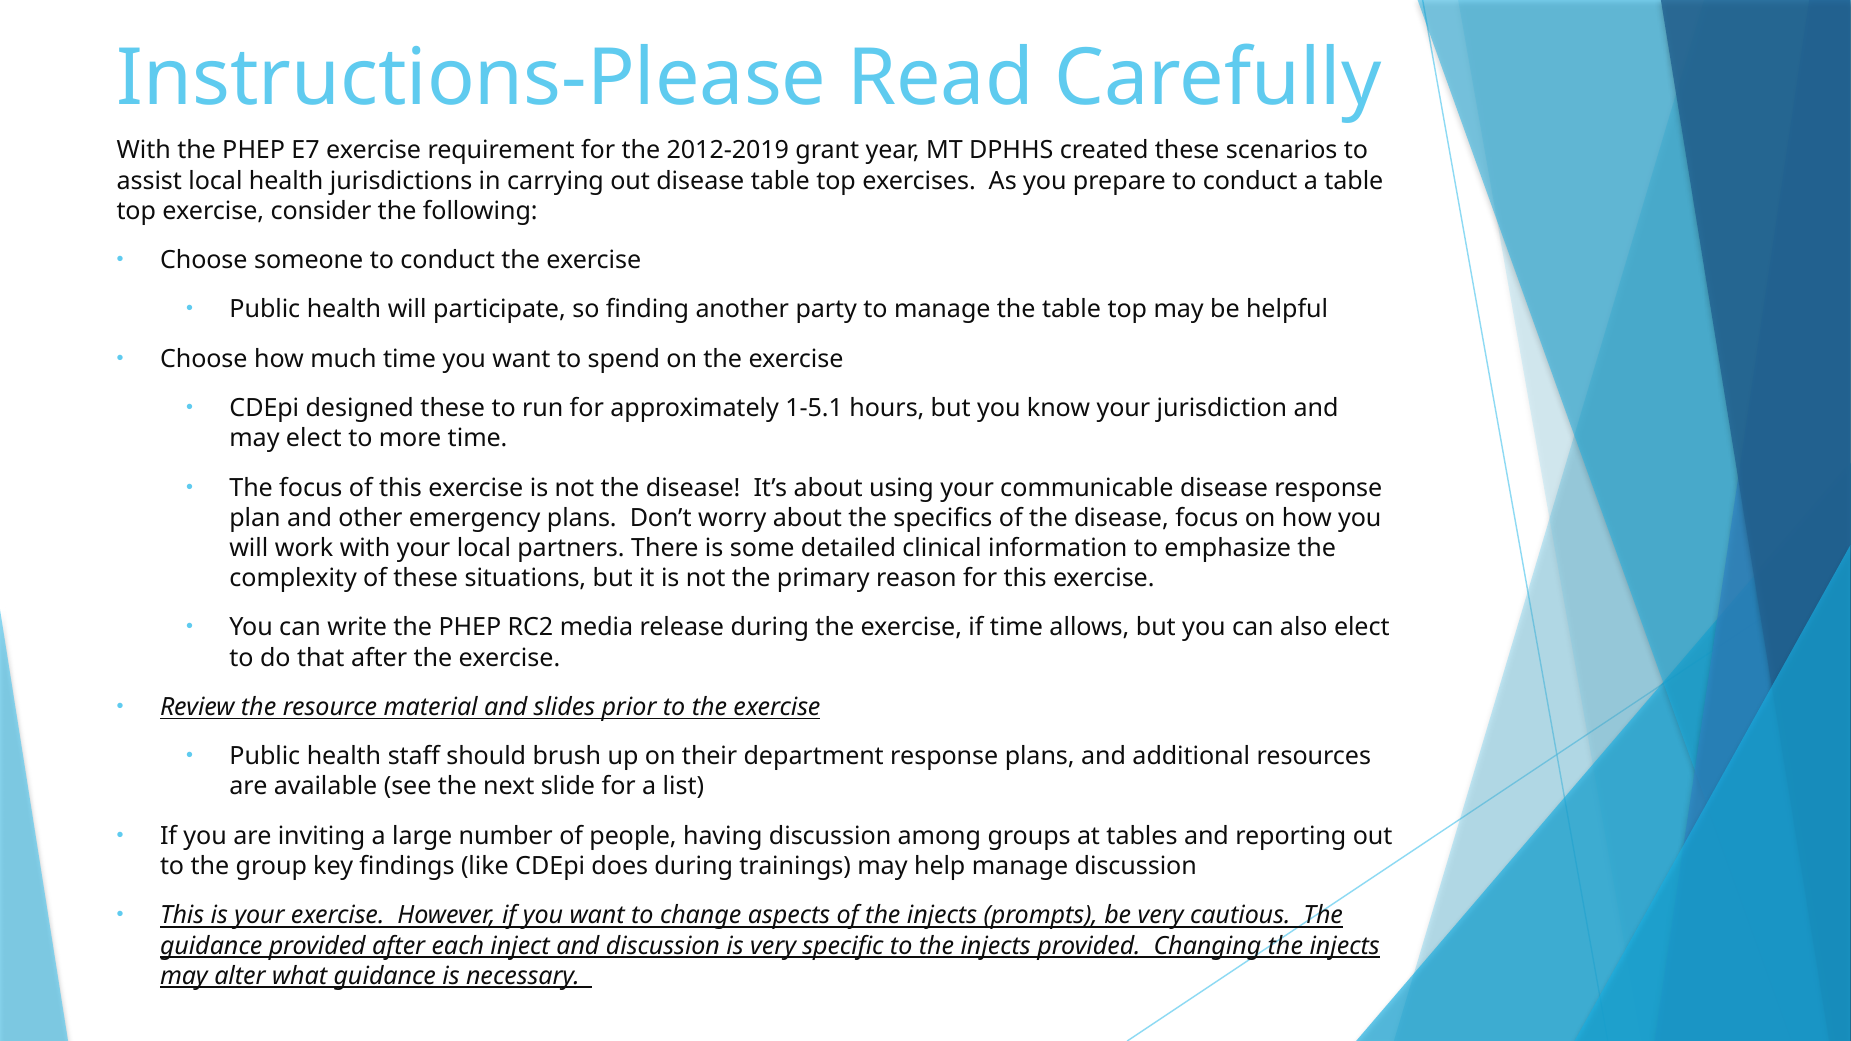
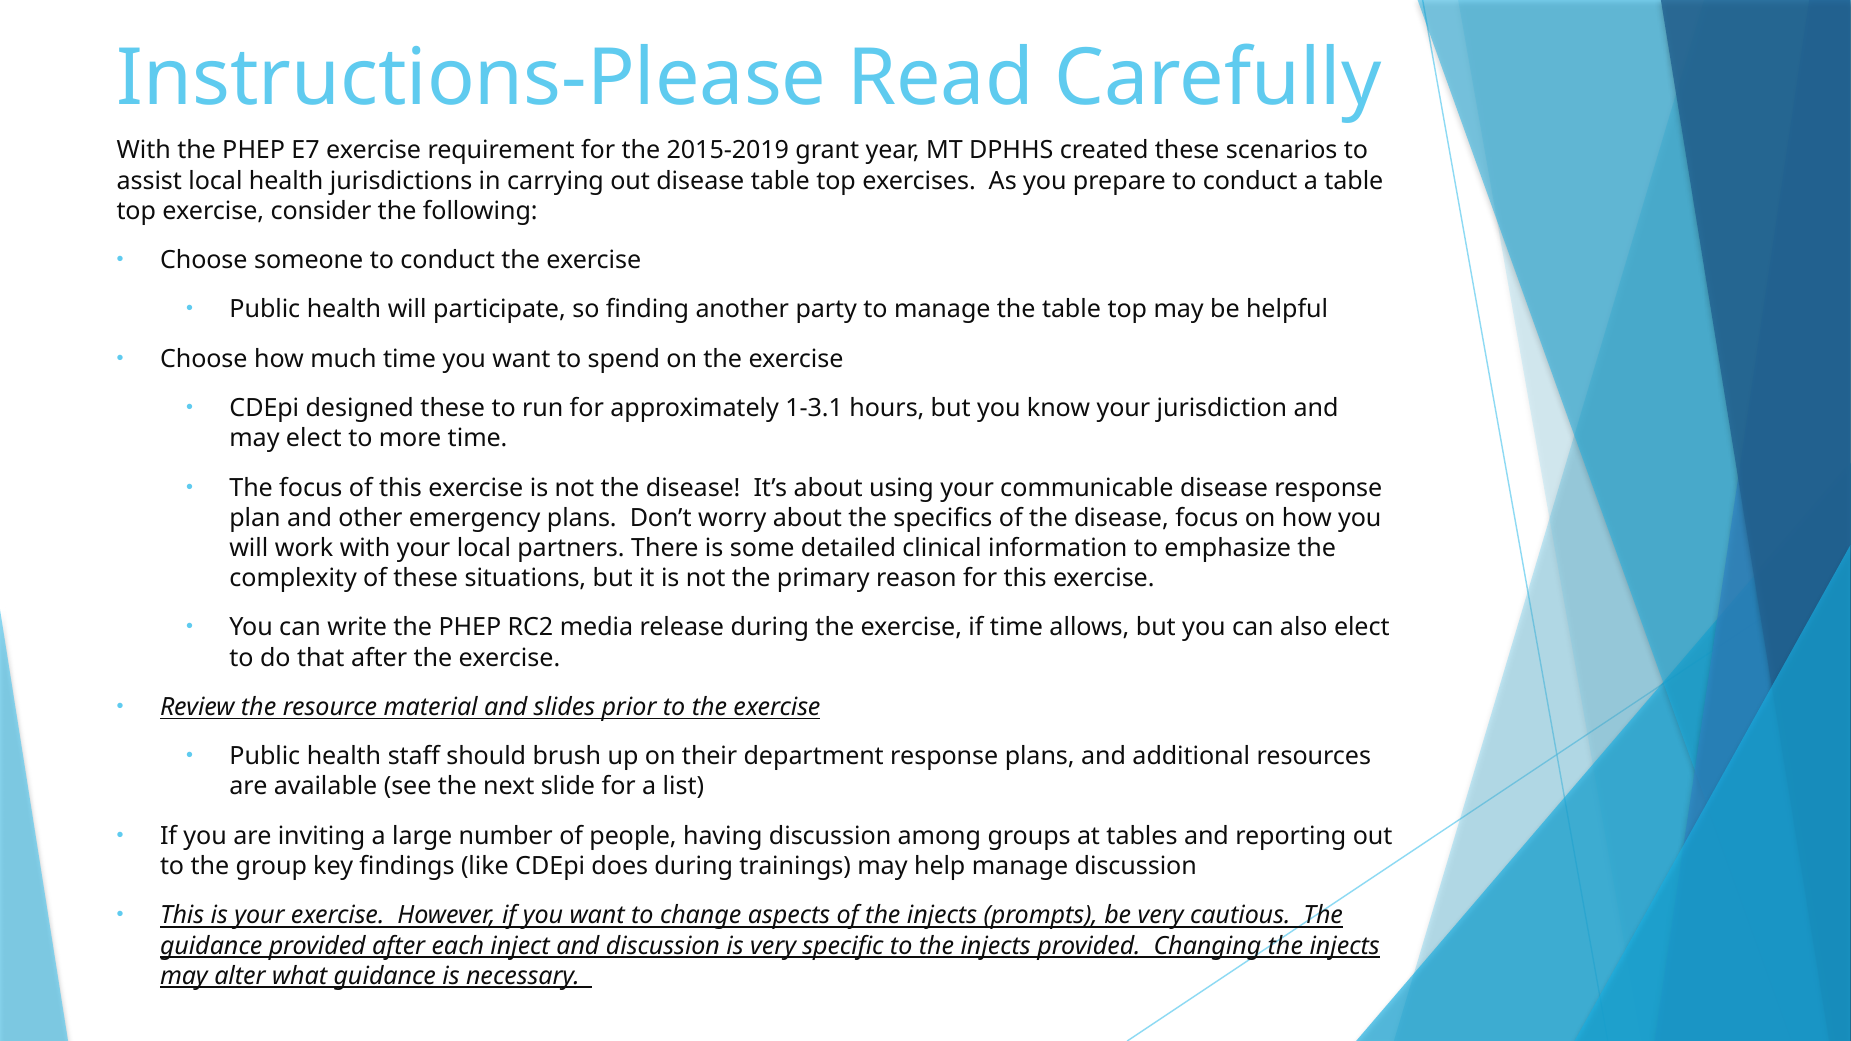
2012-2019: 2012-2019 -> 2015-2019 (728, 151)
1-5.1: 1-5.1 -> 1-3.1 (814, 409)
